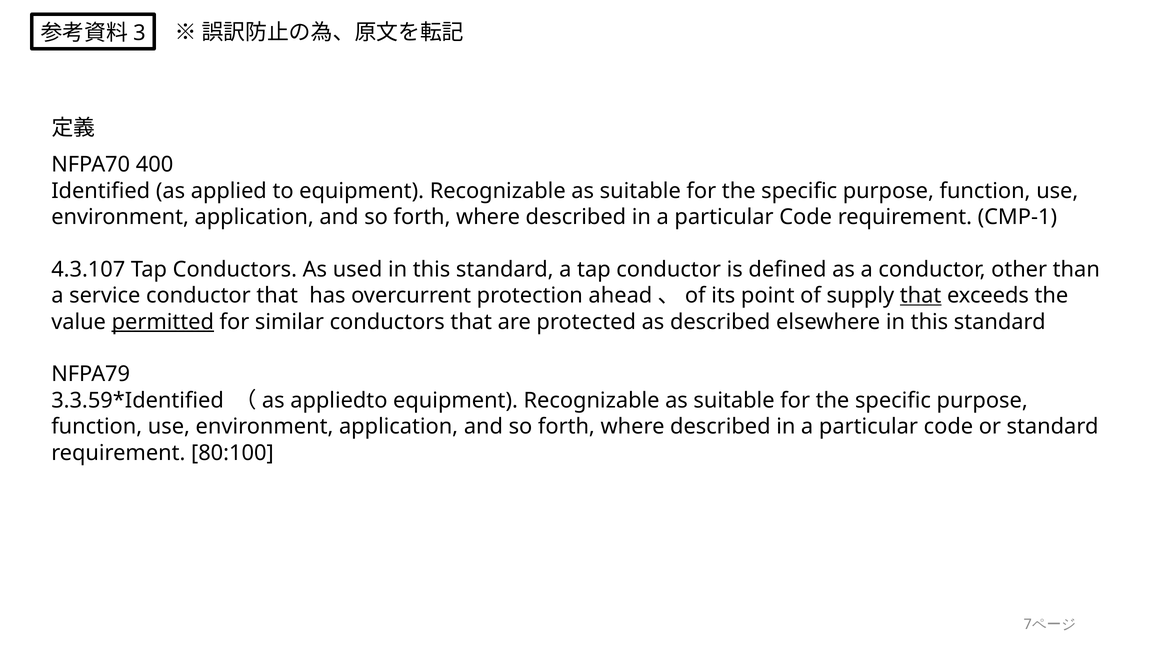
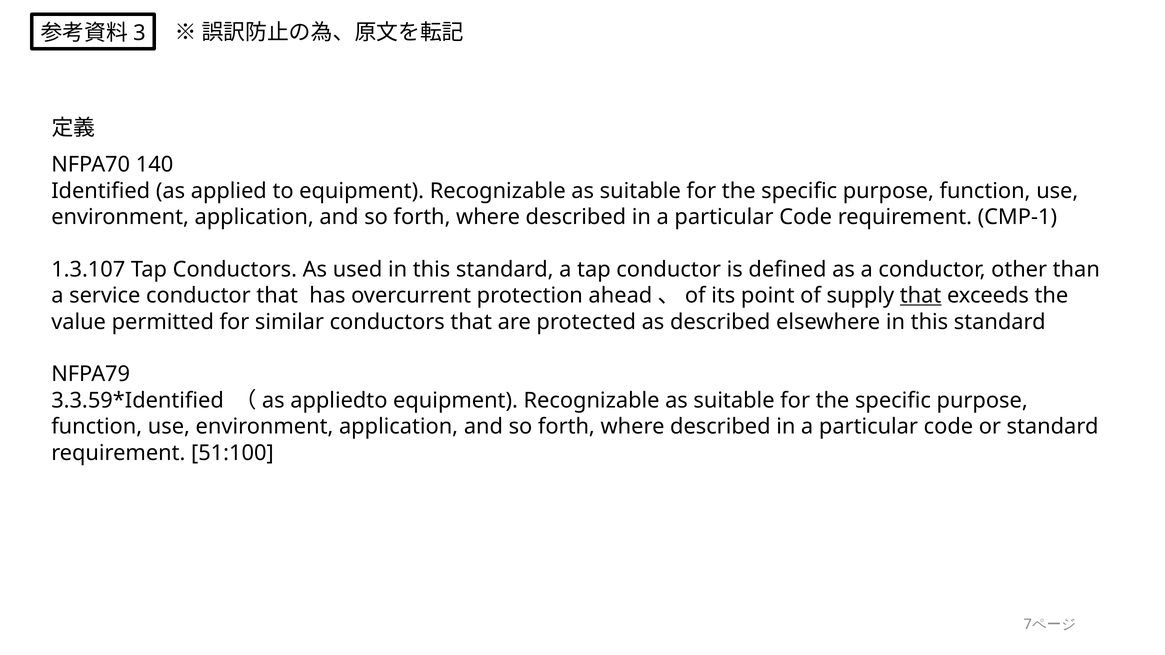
400: 400 -> 140 (155, 165)
4.3.107: 4.3.107 -> 1.3.107 (88, 270)
permitted underline: present -> none (163, 322)
80:100: 80:100 -> 51:100 (232, 453)
